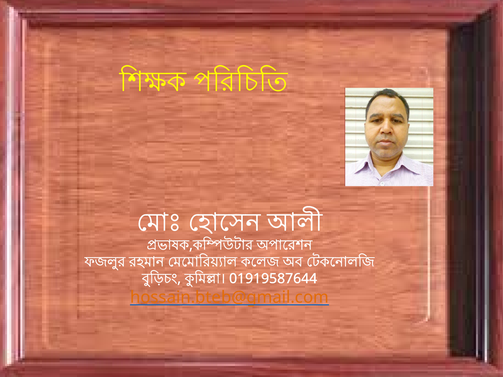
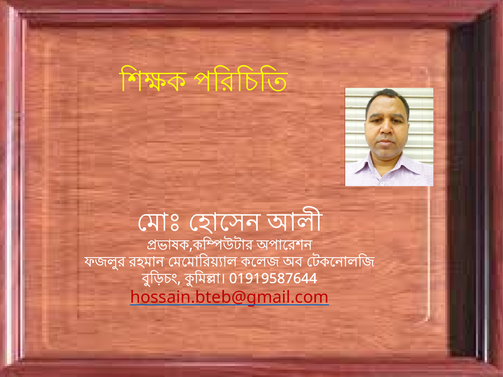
hossain.bteb@gmail.com colour: orange -> red (229, 297)
